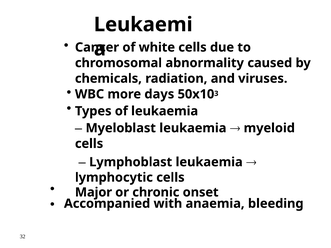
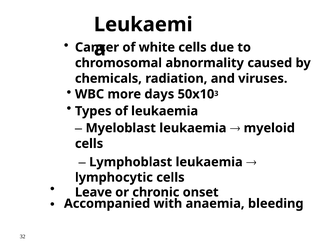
Major: Major -> Leave (94, 192)
